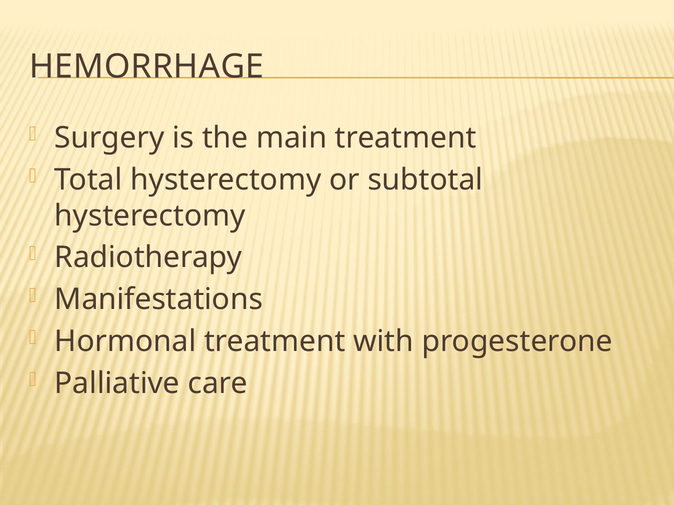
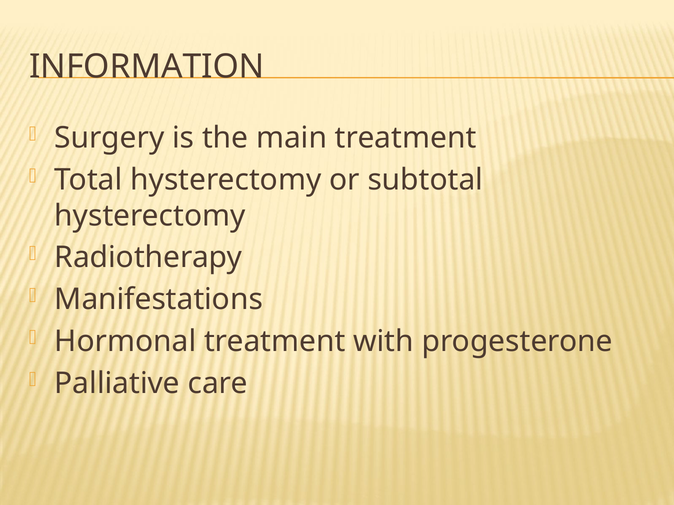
HEMORRHAGE: HEMORRHAGE -> INFORMATION (147, 67)
